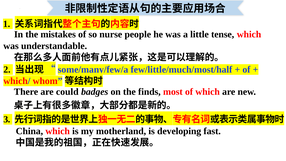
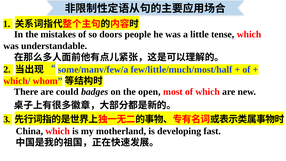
nurse: nurse -> doors (111, 34)
finds: finds -> open (149, 92)
